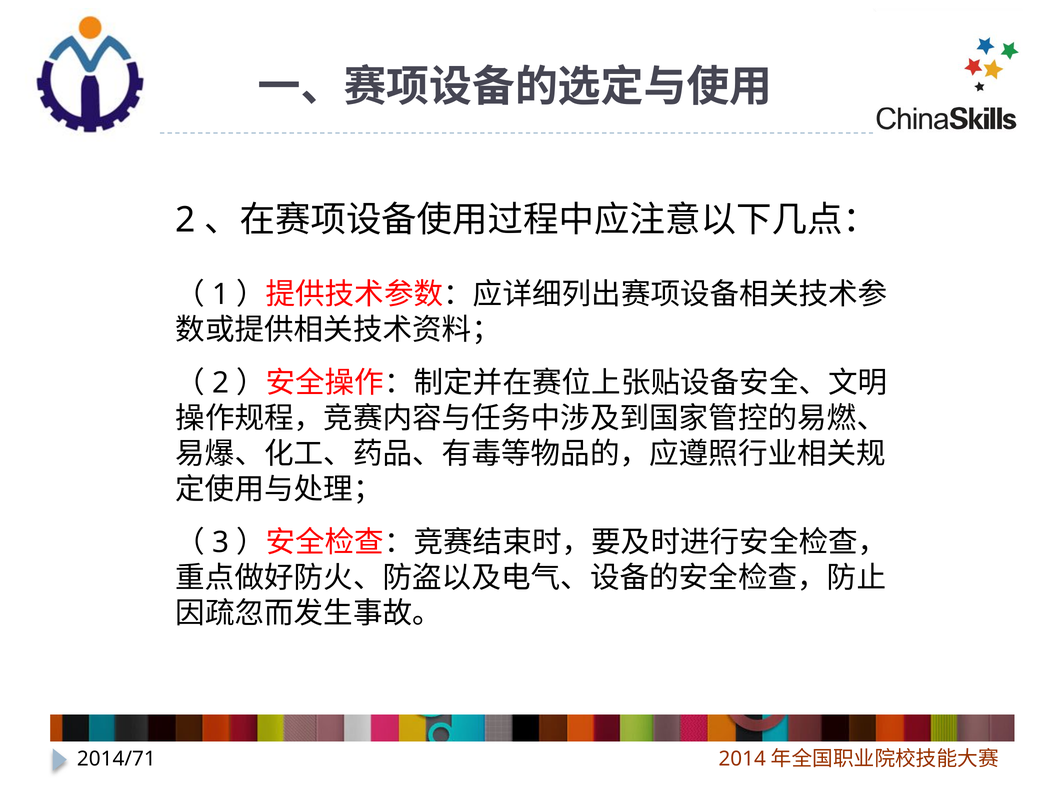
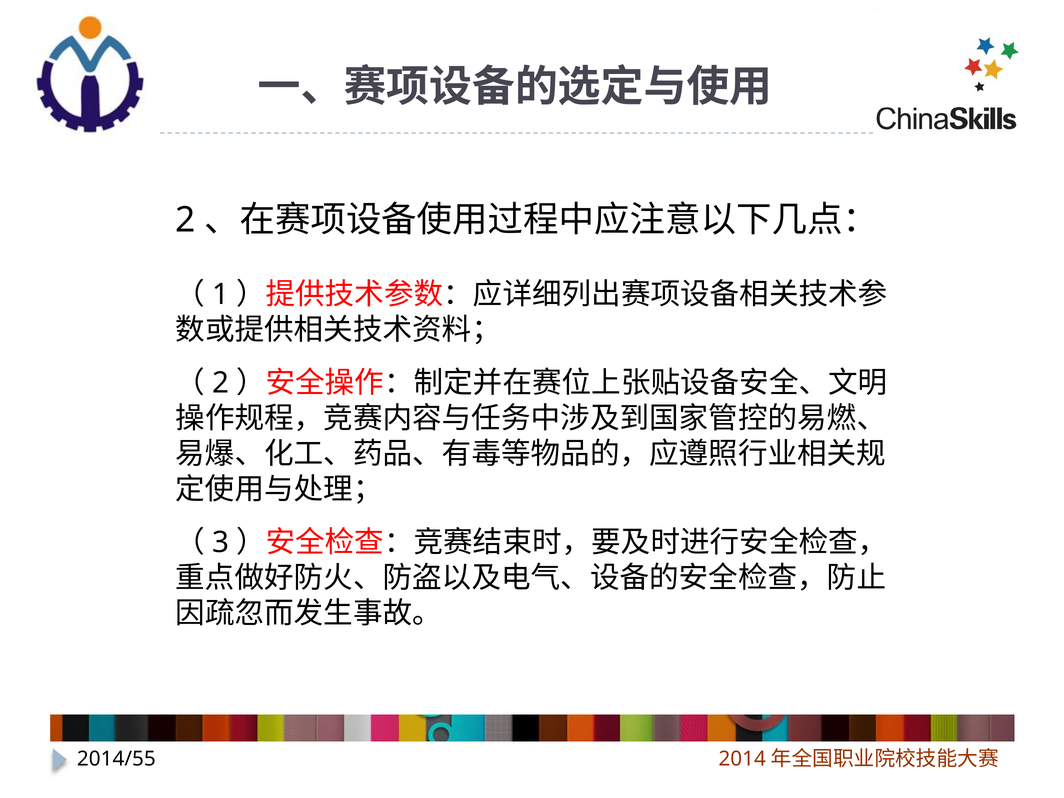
2014/71: 2014/71 -> 2014/55 (116, 759)
